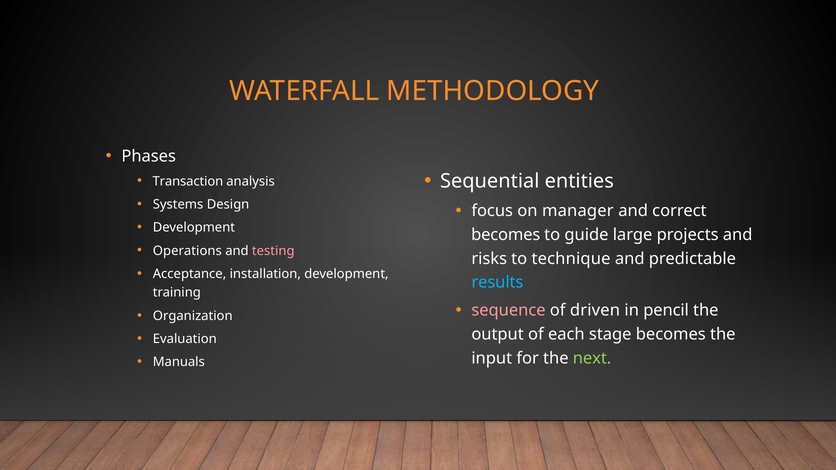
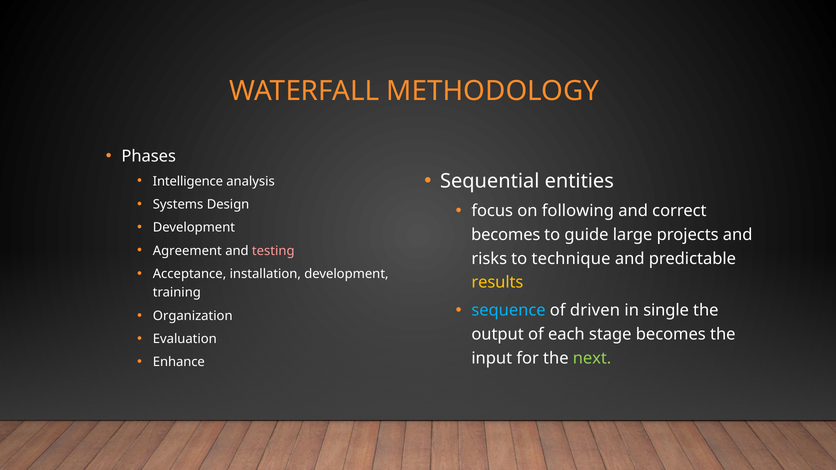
Transaction: Transaction -> Intelligence (188, 181)
manager: manager -> following (578, 211)
Operations: Operations -> Agreement (187, 251)
results colour: light blue -> yellow (497, 283)
sequence colour: pink -> light blue (509, 311)
pencil: pencil -> single (666, 311)
Manuals: Manuals -> Enhance (179, 362)
